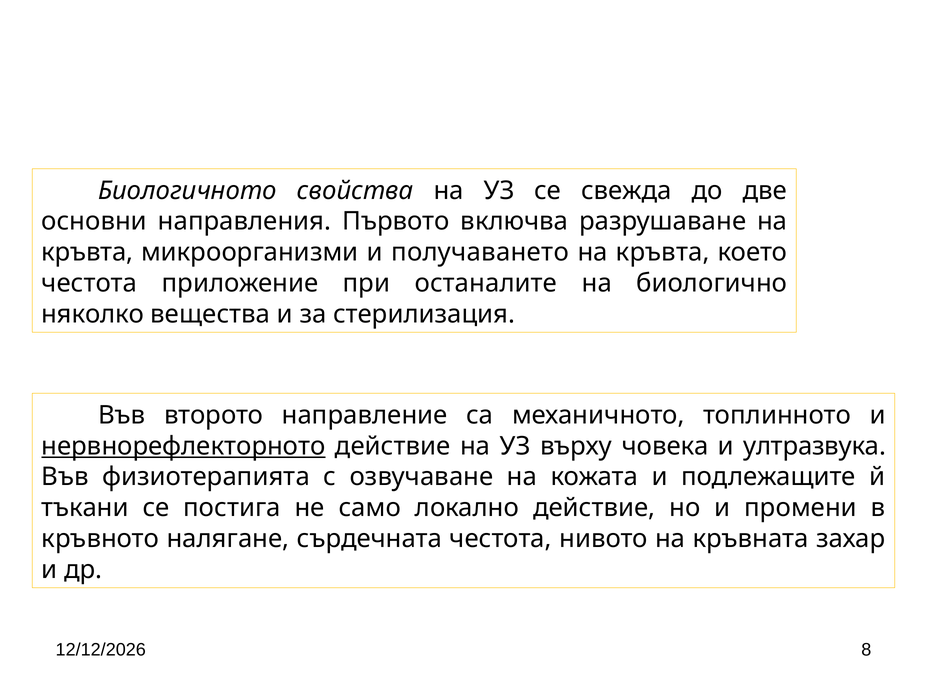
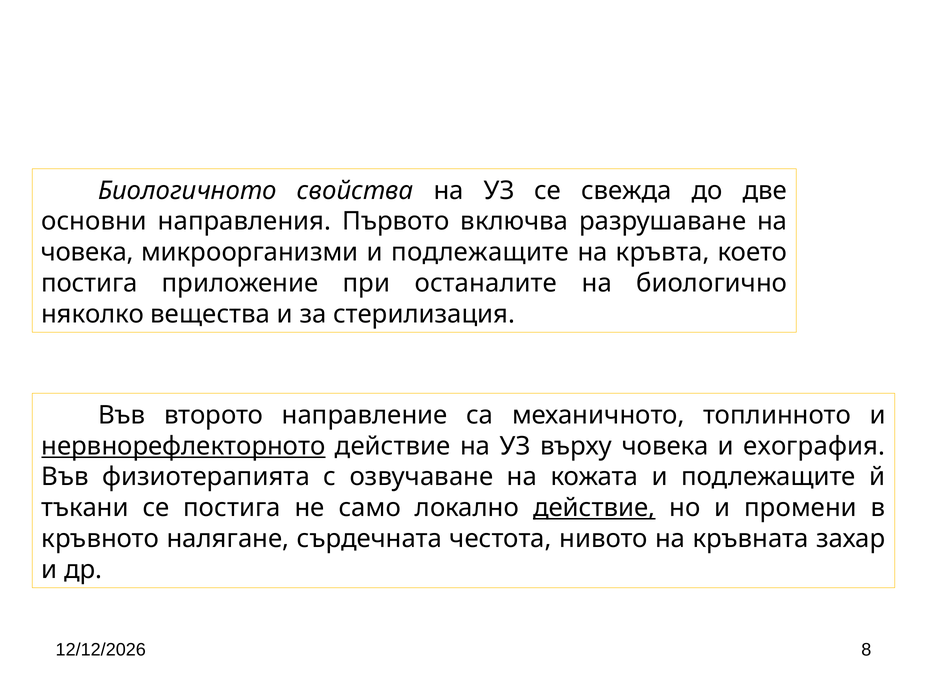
кръвта: кръвта -> човека (87, 252)
микроорганизми и получаването: получаването -> подлежащите (480, 252)
честота: честота -> постига (89, 283)
ултразвука: ултразвука -> ехография (814, 446)
действие underline: none -> present (594, 508)
